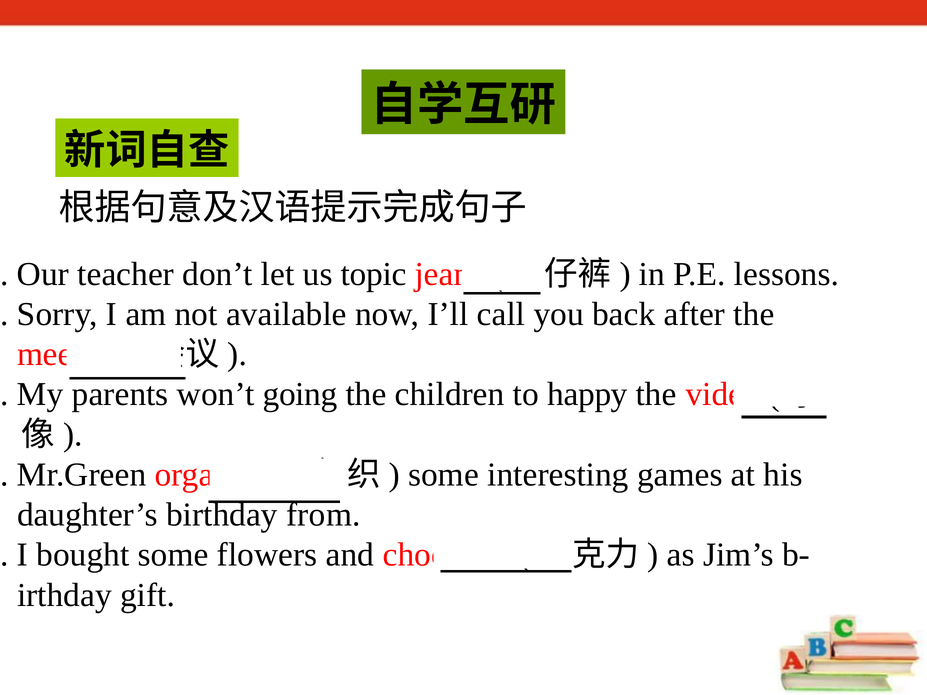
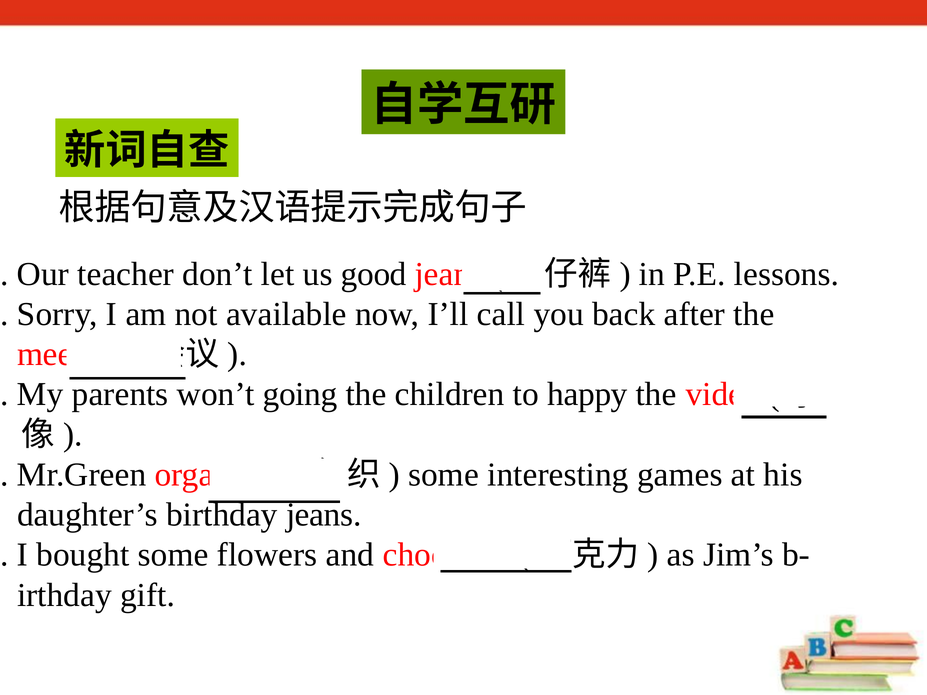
topic: topic -> good (374, 274)
birthday from: from -> jeans (324, 515)
